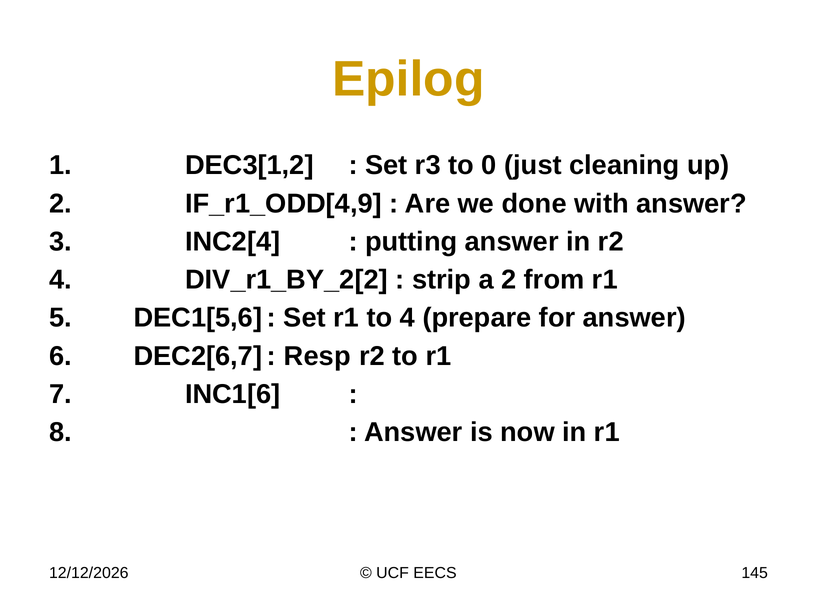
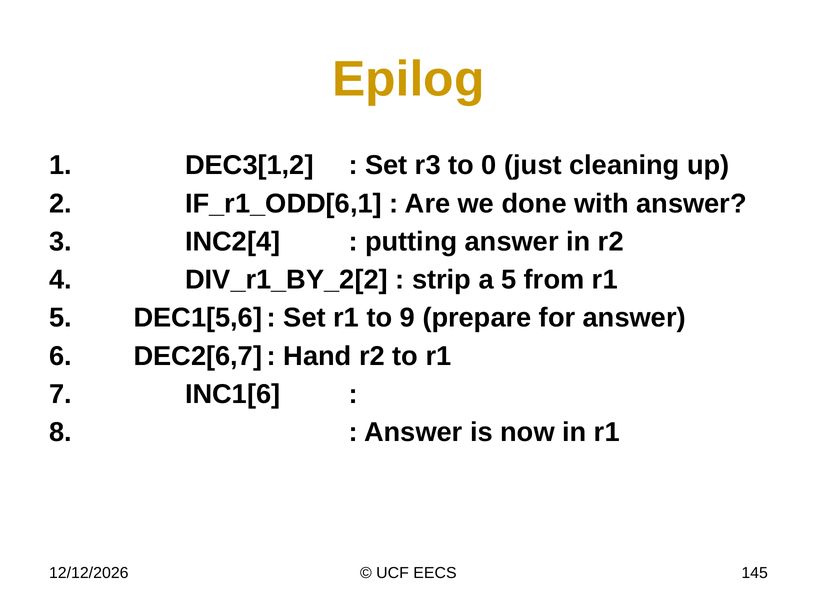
IF_r1_ODD[4,9: IF_r1_ODD[4,9 -> IF_r1_ODD[6,1 (283, 203)
a 2: 2 -> 5 (509, 280)
to 4: 4 -> 9 (407, 318)
Resp: Resp -> Hand (317, 356)
